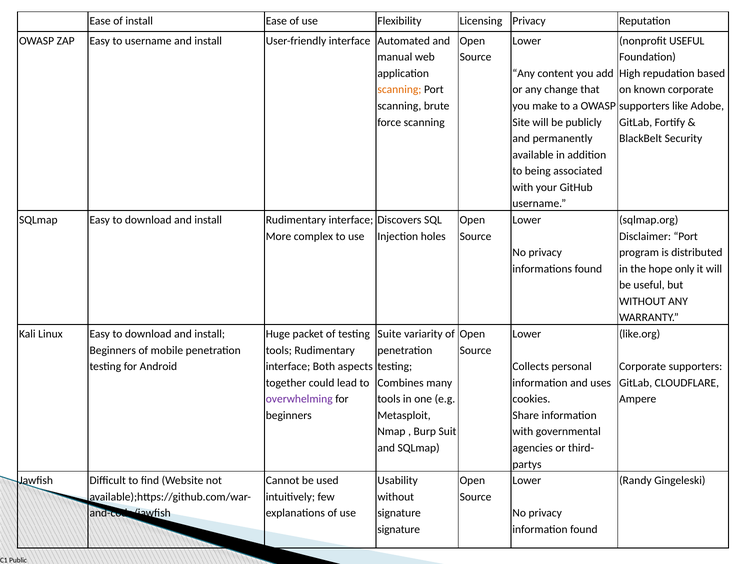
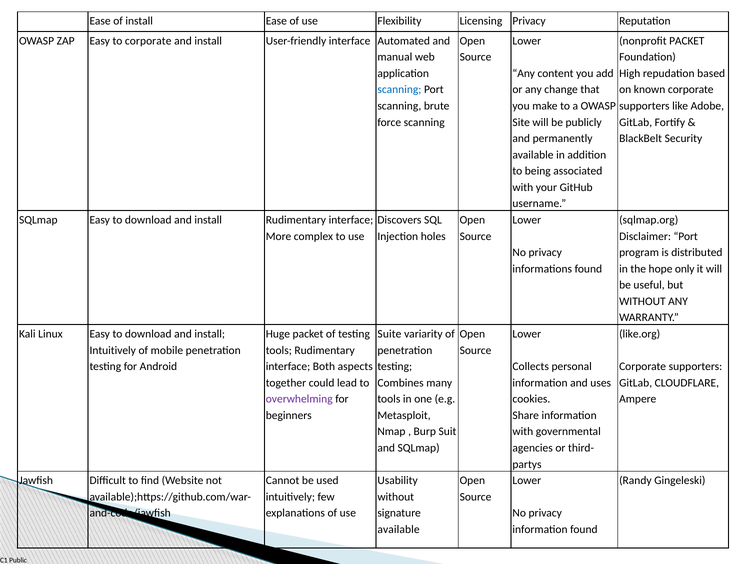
to username: username -> corporate (148, 41)
nonprofit USEFUL: USEFUL -> PACKET (687, 41)
scanning colour: orange -> blue (399, 90)
Beginners: Beginners -> Intuitively (113, 350)
signature: signature -> available (399, 529)
